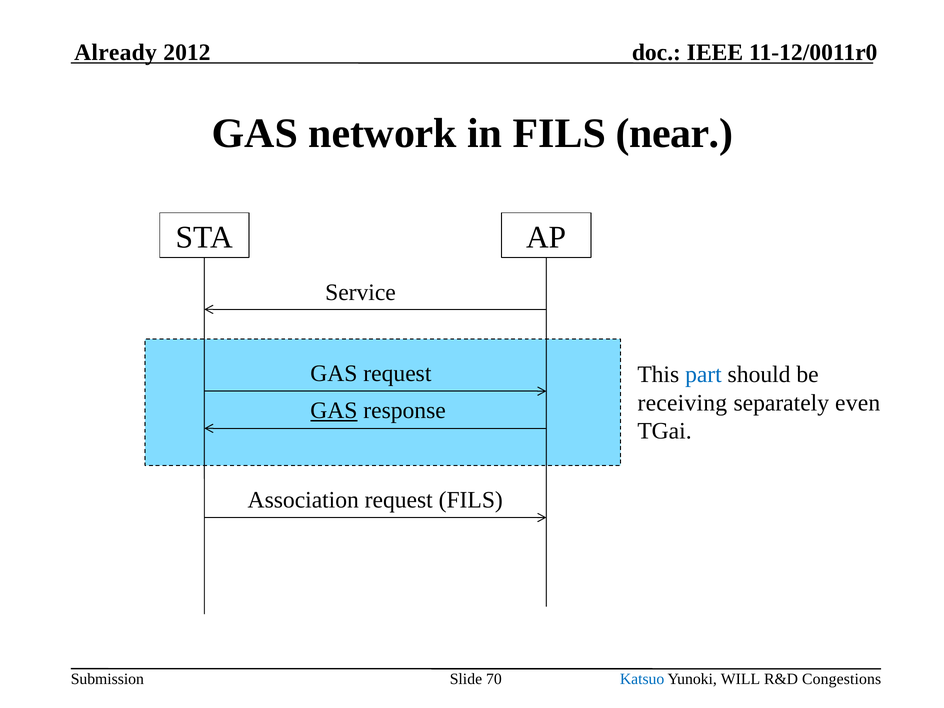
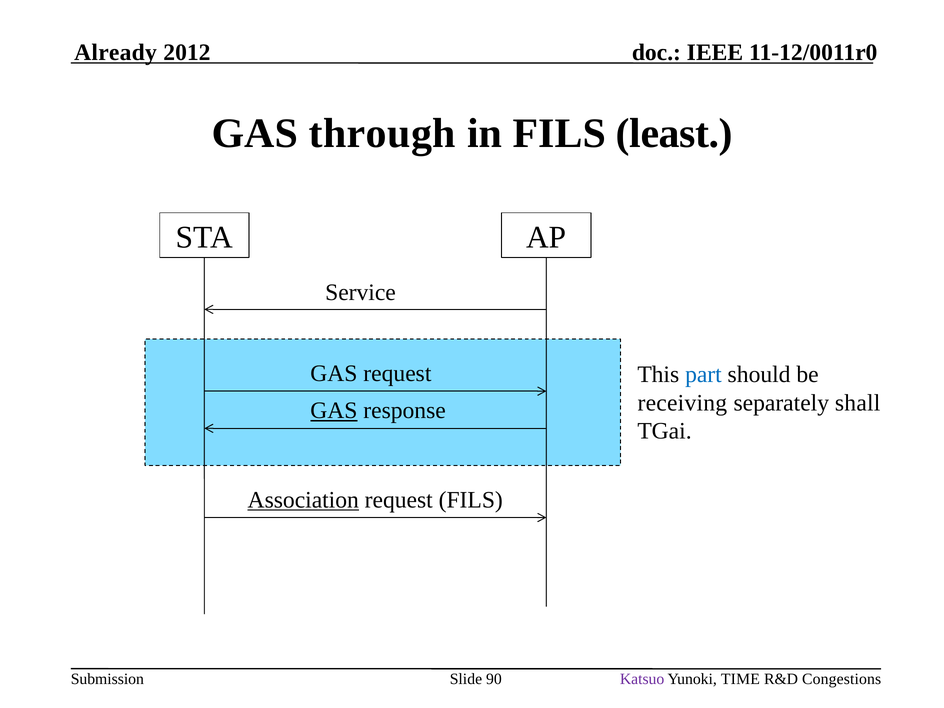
network: network -> through (382, 133)
near: near -> least (674, 133)
even: even -> shall (858, 403)
Association underline: none -> present (303, 500)
70: 70 -> 90 (494, 679)
Katsuo colour: blue -> purple (642, 679)
WILL: WILL -> TIME (740, 679)
